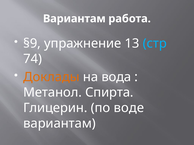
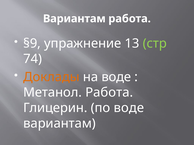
стр colour: light blue -> light green (155, 44)
на вода: вода -> воде (116, 77)
Метанол Спирта: Спирта -> Работа (109, 93)
